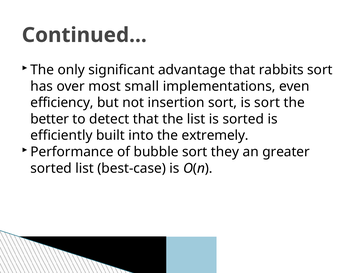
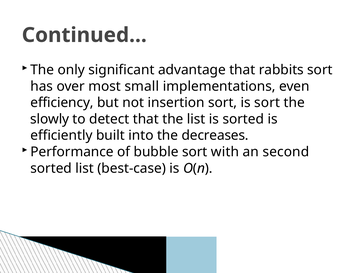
better: better -> slowly (50, 119)
extremely: extremely -> decreases (215, 135)
they: they -> with (225, 152)
greater: greater -> second (286, 152)
